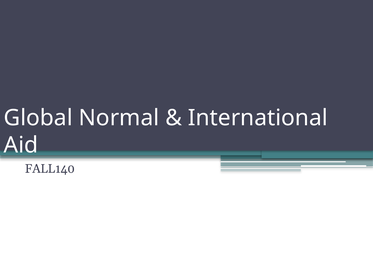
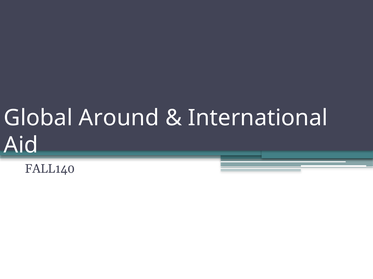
Normal: Normal -> Around (119, 118)
